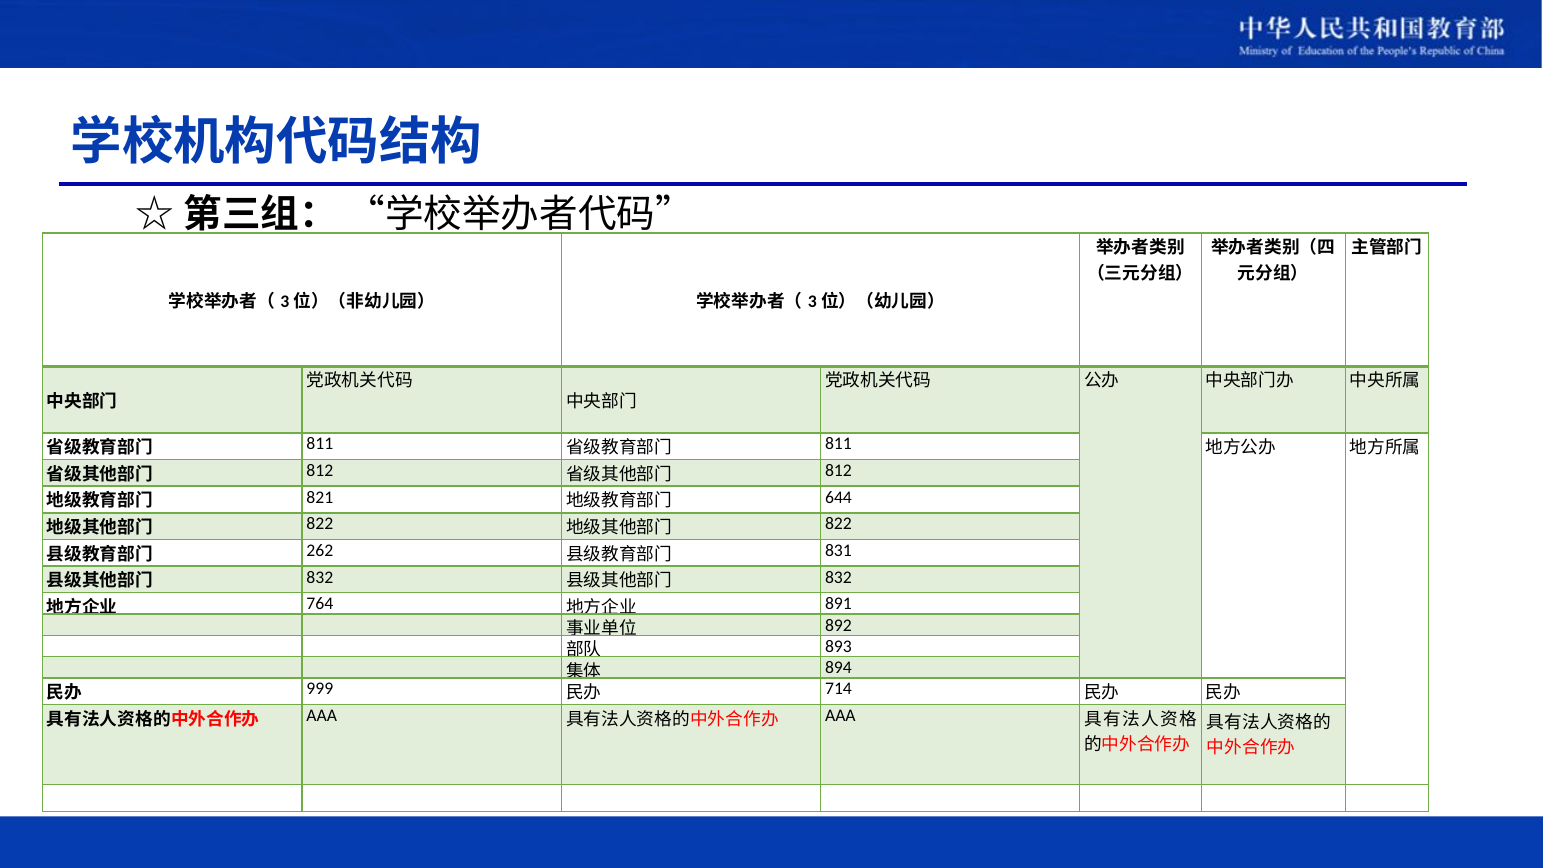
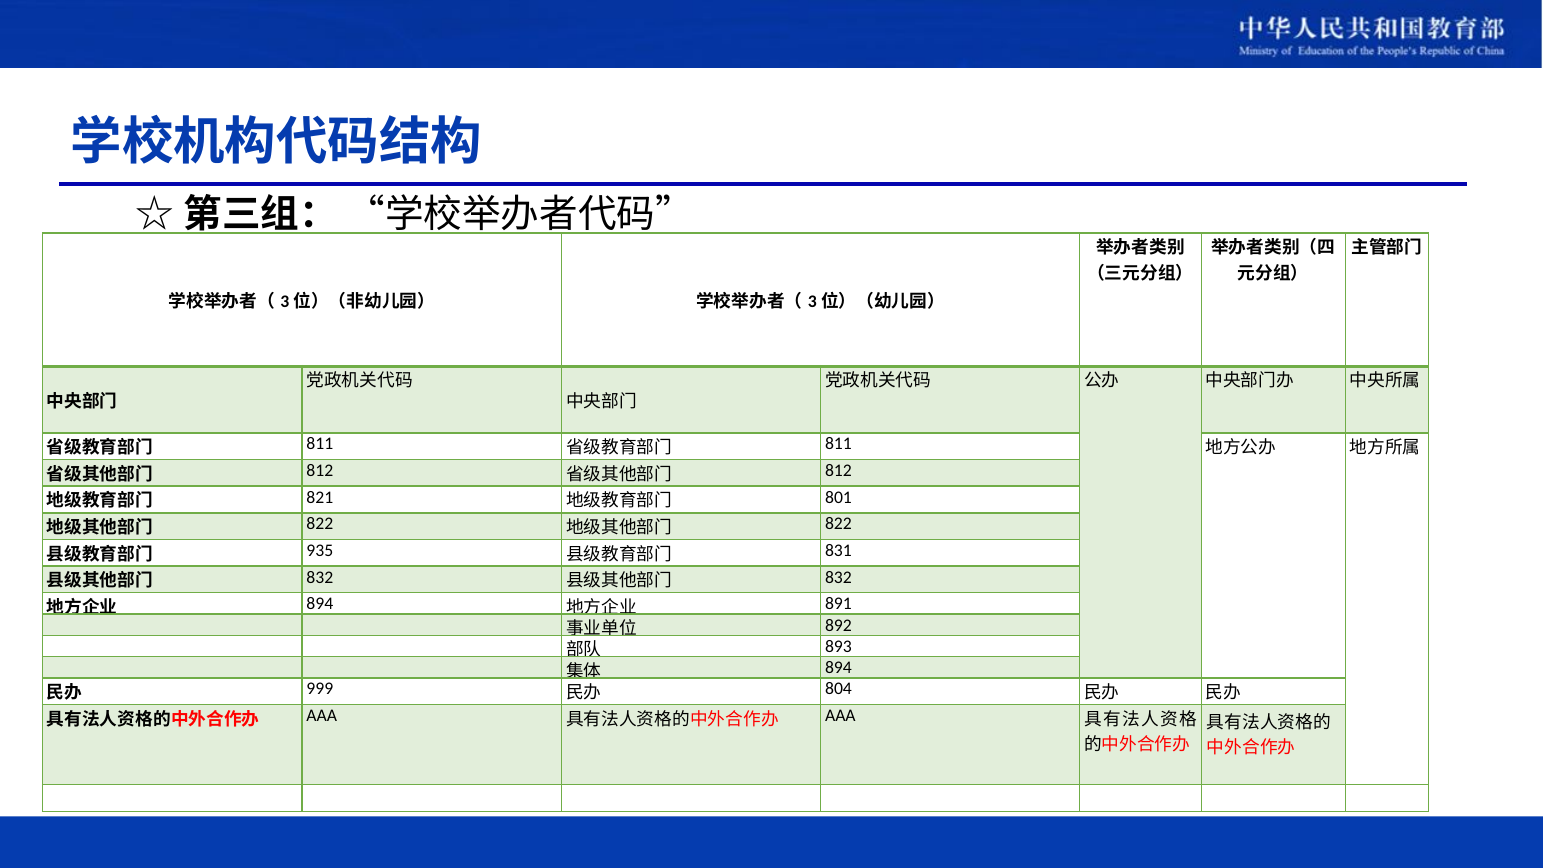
644: 644 -> 801 (838, 497)
262: 262 -> 935 (320, 551)
764: 764 -> 894 (320, 604)
714: 714 -> 804 (838, 689)
